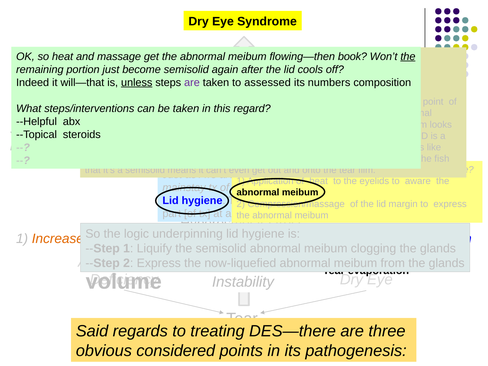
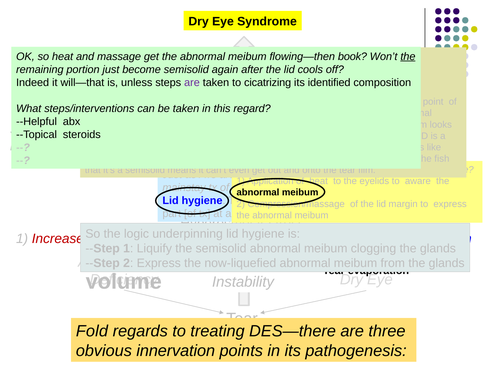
unless underline: present -> none (137, 82)
assessed: assessed -> cicatrizing (268, 82)
numbers: numbers -> identified (329, 82)
Increase colour: orange -> red (58, 239)
Said: Said -> Fold (92, 331)
considered: considered -> innervation (176, 351)
